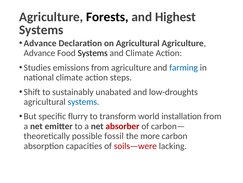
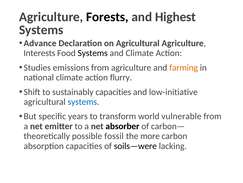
Advance: Advance -> Interests (39, 53)
farming colour: blue -> orange (184, 67)
steps: steps -> flurry (121, 77)
sustainably unabated: unabated -> capacities (113, 92)
low-droughts: low-droughts -> low-initiative (173, 92)
flurry: flurry -> years (78, 116)
installation: installation -> vulnerable (181, 116)
absorber colour: red -> black (122, 126)
soils—were colour: red -> black (135, 145)
